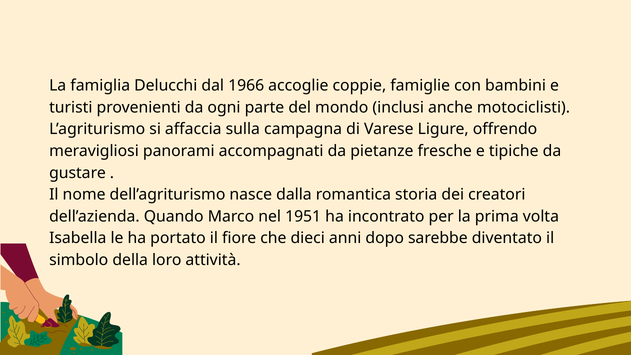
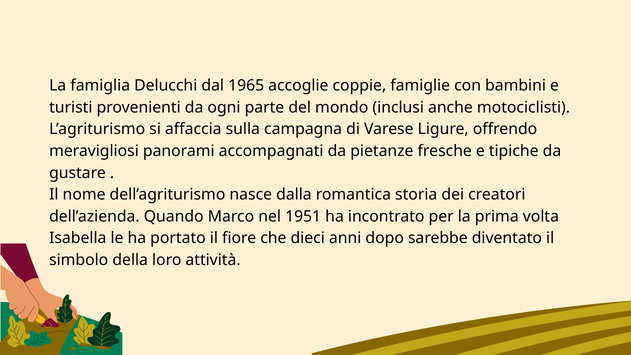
1966: 1966 -> 1965 (246, 86)
